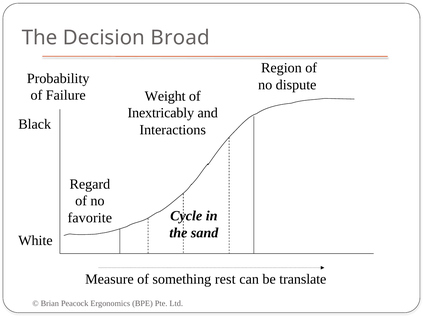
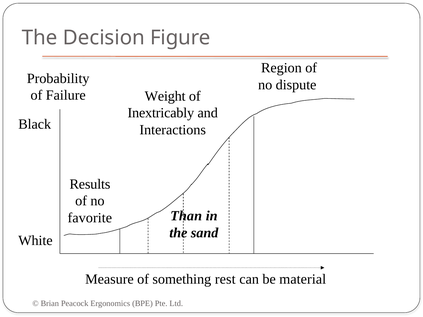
Broad: Broad -> Figure (180, 38)
Regard: Regard -> Results (90, 184)
Cycle: Cycle -> Than (186, 216)
translate: translate -> material (303, 279)
